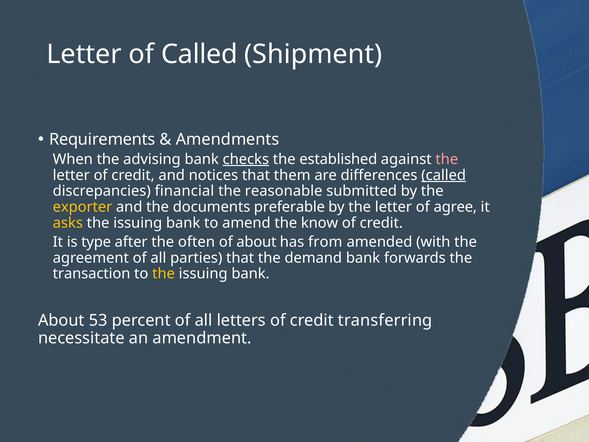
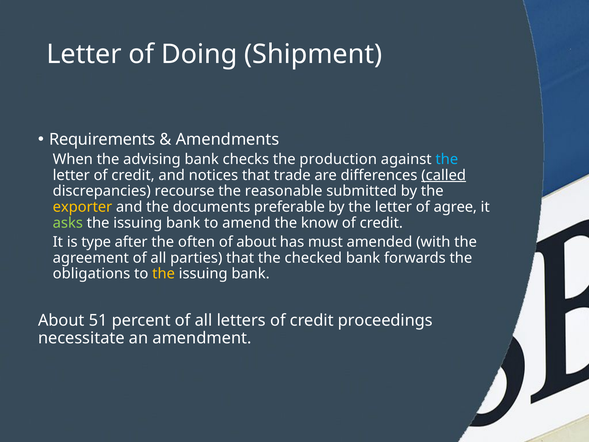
of Called: Called -> Doing (199, 54)
checks underline: present -> none (246, 159)
established: established -> production (338, 159)
the colour: pink -> light blue (447, 159)
them: them -> trade (292, 175)
financial: financial -> recourse (185, 191)
asks colour: yellow -> light green (68, 223)
from: from -> must (325, 242)
demand: demand -> checked (313, 258)
transaction: transaction -> obligations (92, 274)
53: 53 -> 51 (98, 320)
transferring: transferring -> proceedings (385, 320)
